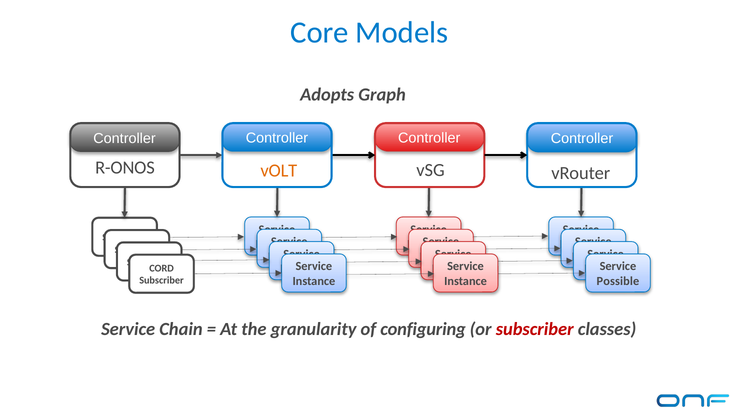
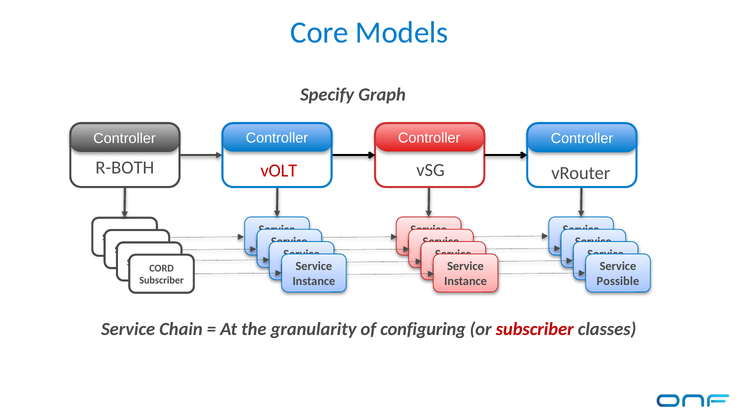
Adopts: Adopts -> Specify (327, 94)
R-ONOS: R-ONOS -> R-BOTH (125, 167)
vOLT colour: orange -> red (279, 171)
